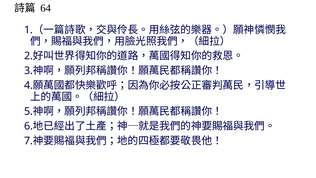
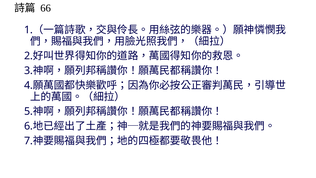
64: 64 -> 66 (46, 8)
